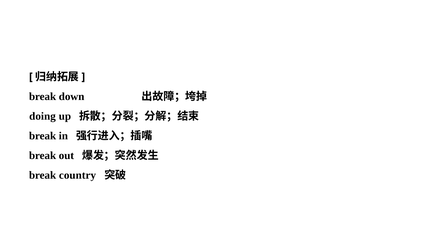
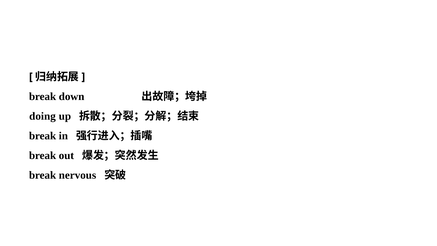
country: country -> nervous (78, 175)
